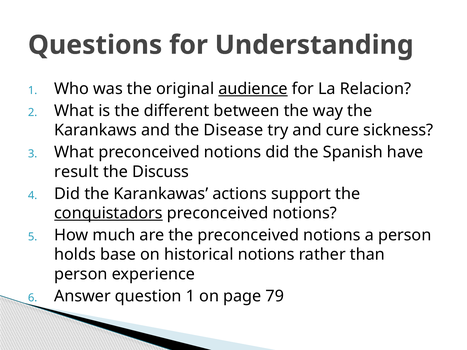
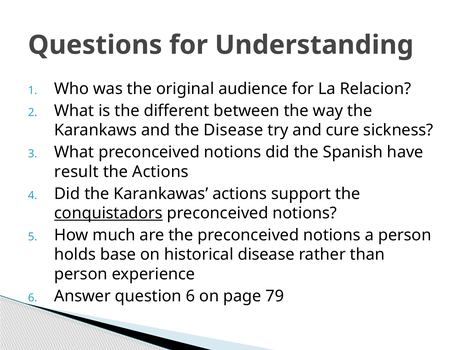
audience underline: present -> none (253, 89)
the Discuss: Discuss -> Actions (160, 172)
historical notions: notions -> disease (266, 255)
question 1: 1 -> 6 (190, 296)
